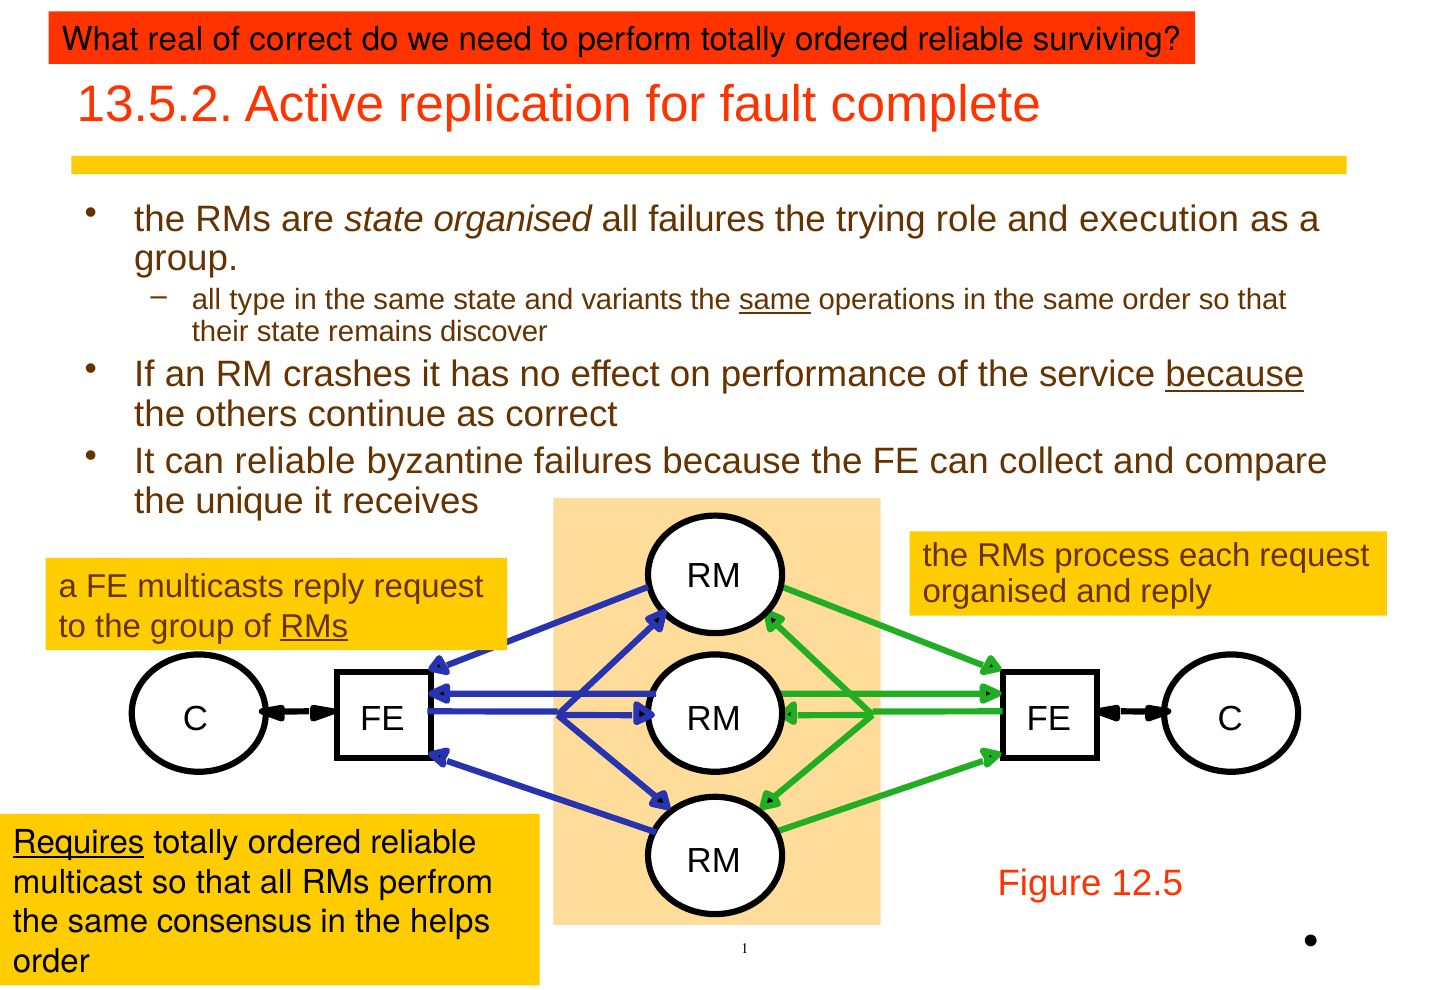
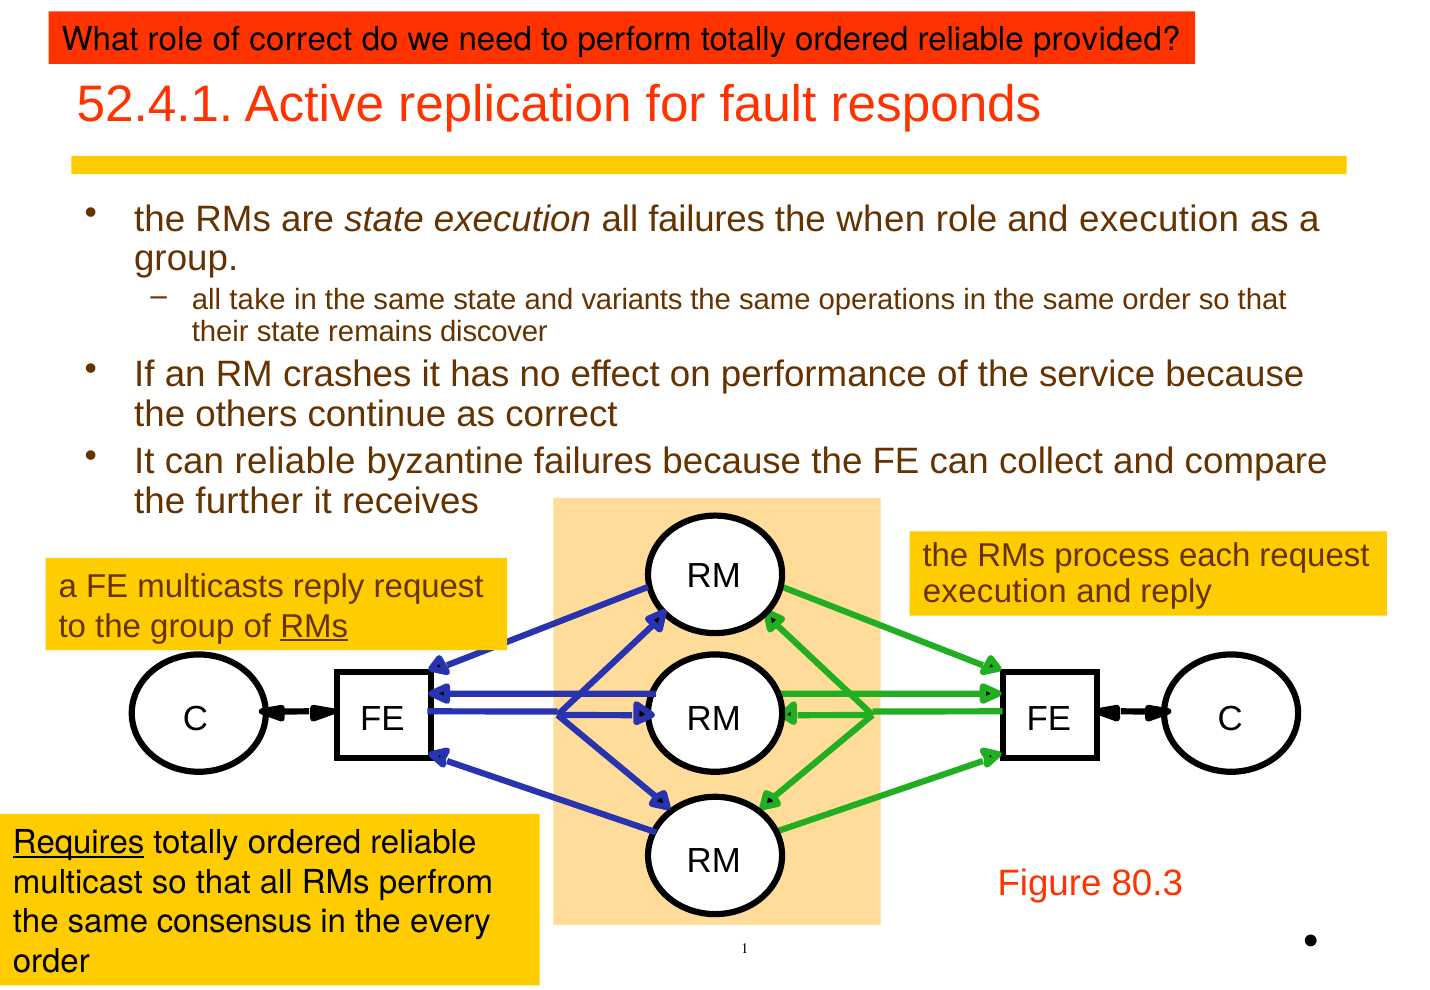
What real: real -> role (175, 40)
surviving: surviving -> provided (1107, 40)
13.5.2: 13.5.2 -> 52.4.1 (155, 104)
complete: complete -> responds (936, 104)
state organised: organised -> execution (512, 219)
trying: trying -> when (881, 219)
type: type -> take (257, 300)
same underline: present -> none (775, 300)
because underline: present -> none (1235, 375)
unique: unique -> further (249, 501)
organised: organised -> execution (995, 591)
12.5: 12.5 -> 80.3 (1147, 883)
helps: helps -> every (450, 922)
